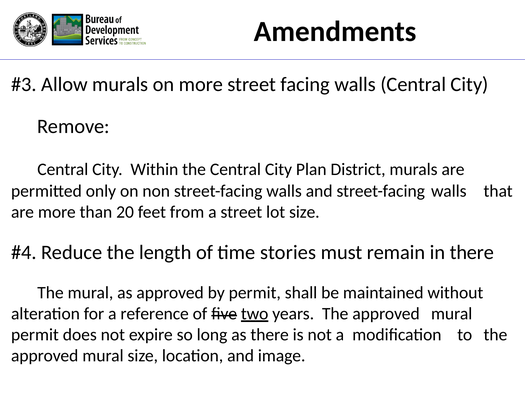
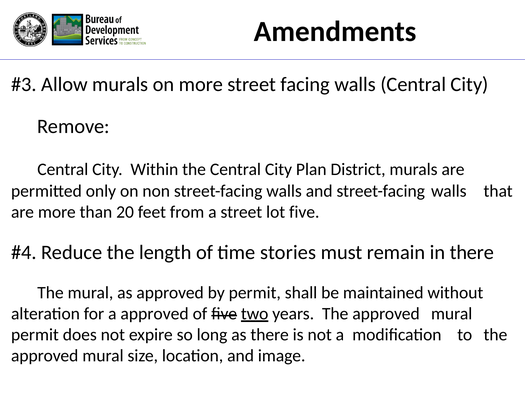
lot size: size -> five (304, 212)
a reference: reference -> approved (155, 313)
